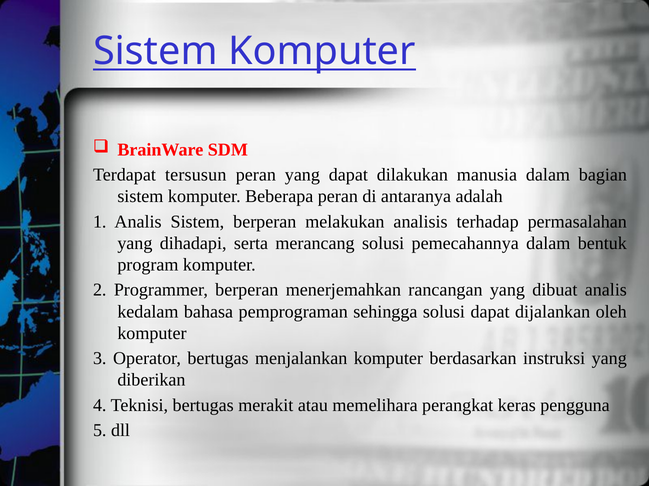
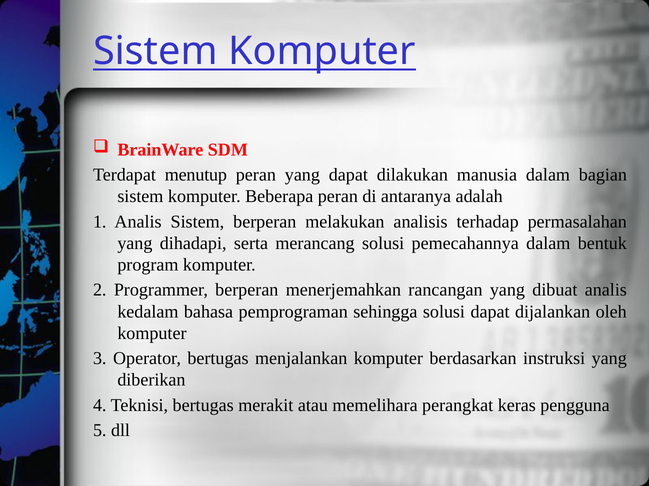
tersusun: tersusun -> menutup (196, 175)
